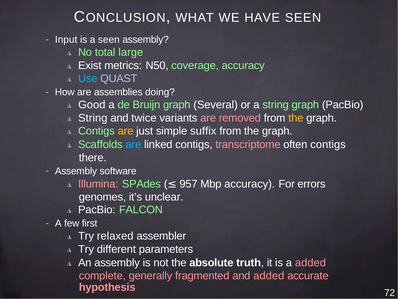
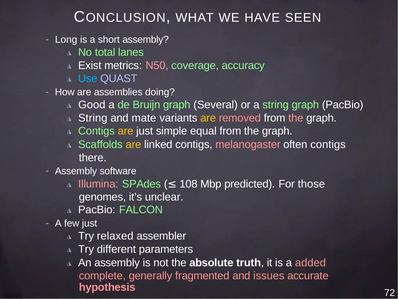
Input: Input -> Long (66, 40)
a seen: seen -> short (109, 40)
large: large -> lanes (131, 52)
N50 colour: white -> pink (157, 65)
twice: twice -> mate (144, 118)
are colour: pink -> yellow (208, 118)
the colour: yellow -> pink (296, 118)
suffix: suffix -> equal (203, 131)
are colour: light blue -> yellow (133, 145)
transcriptome: transcriptome -> melanogaster (248, 145)
957: 957 -> 108 (188, 184)
Mbp accuracy: accuracy -> predicted (250, 184)
errors: errors -> those (311, 184)
few first: first -> just (90, 223)
and added: added -> issues (269, 276)
